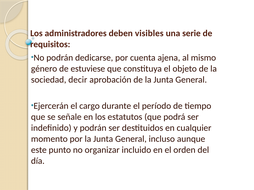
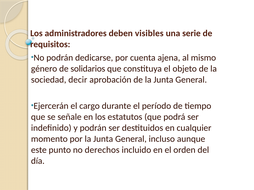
estuviese: estuviese -> solidarios (88, 69)
organizar: organizar -> derechos (102, 150)
